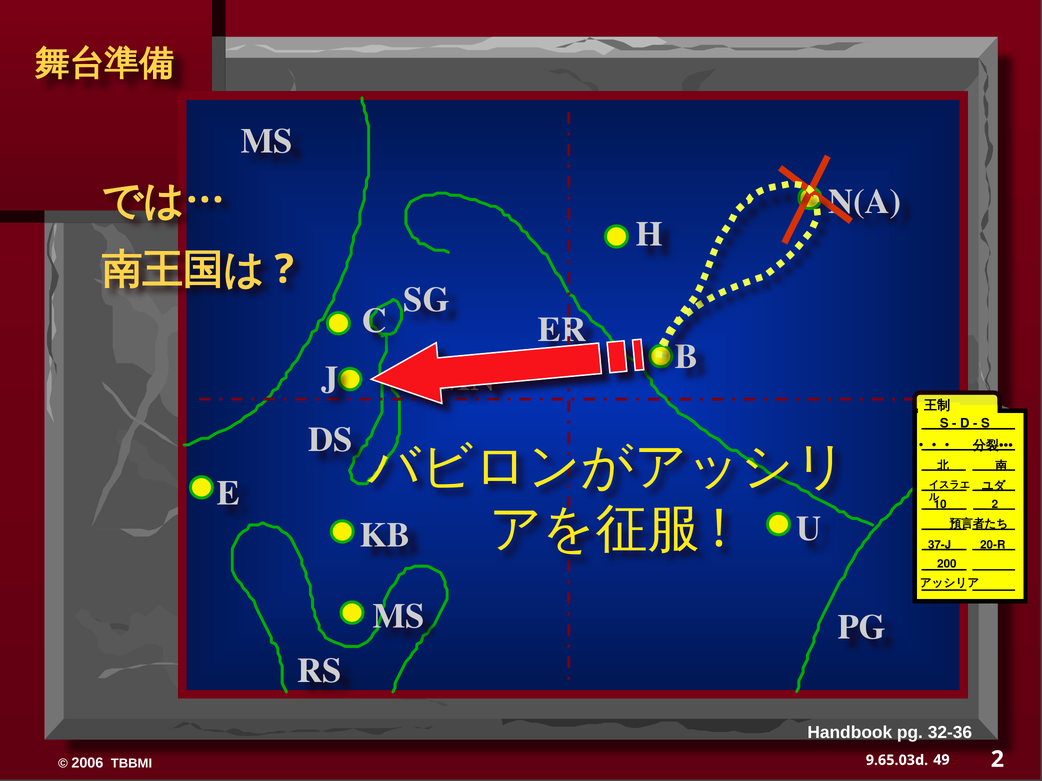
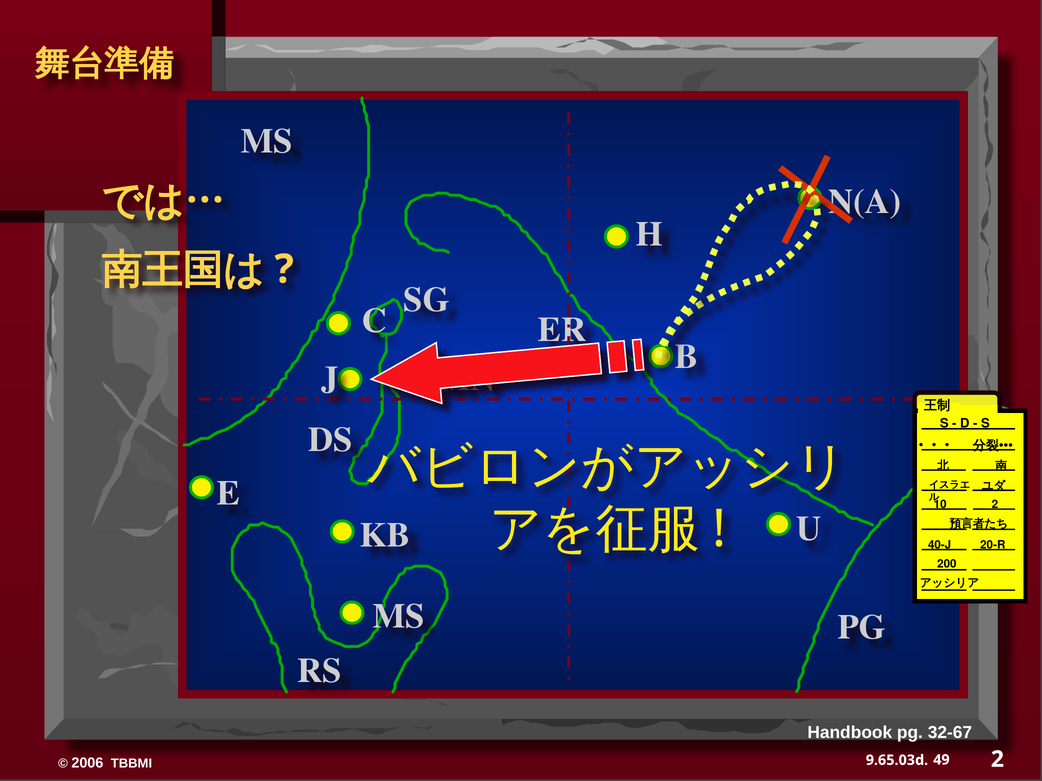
37-J: 37-J -> 40-J (940, 545)
32-36: 32-36 -> 32-67 (950, 733)
